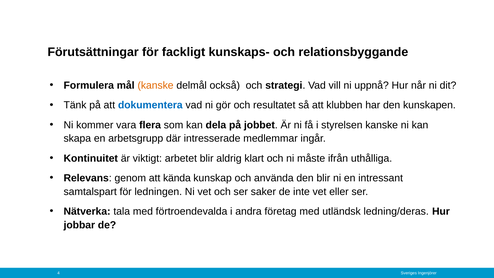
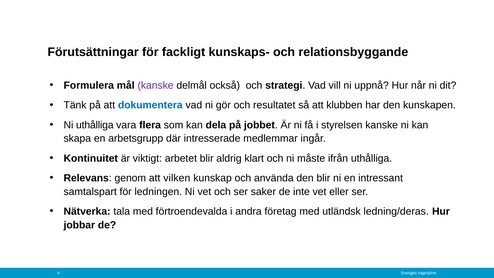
kanske colour: orange -> purple (156, 85)
Ni kommer: kommer -> uthålliga (95, 125)
kända: kända -> vilken (177, 178)
